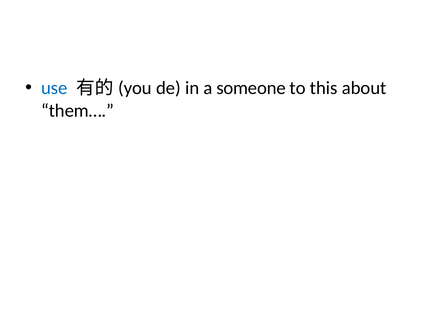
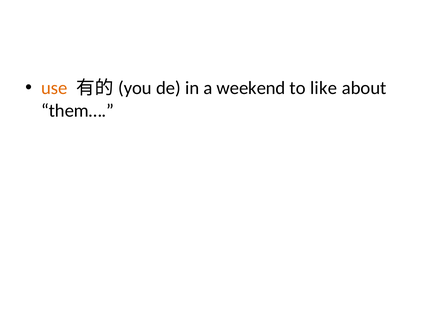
use colour: blue -> orange (54, 88)
someone: someone -> weekend (251, 88)
this: this -> like (324, 88)
